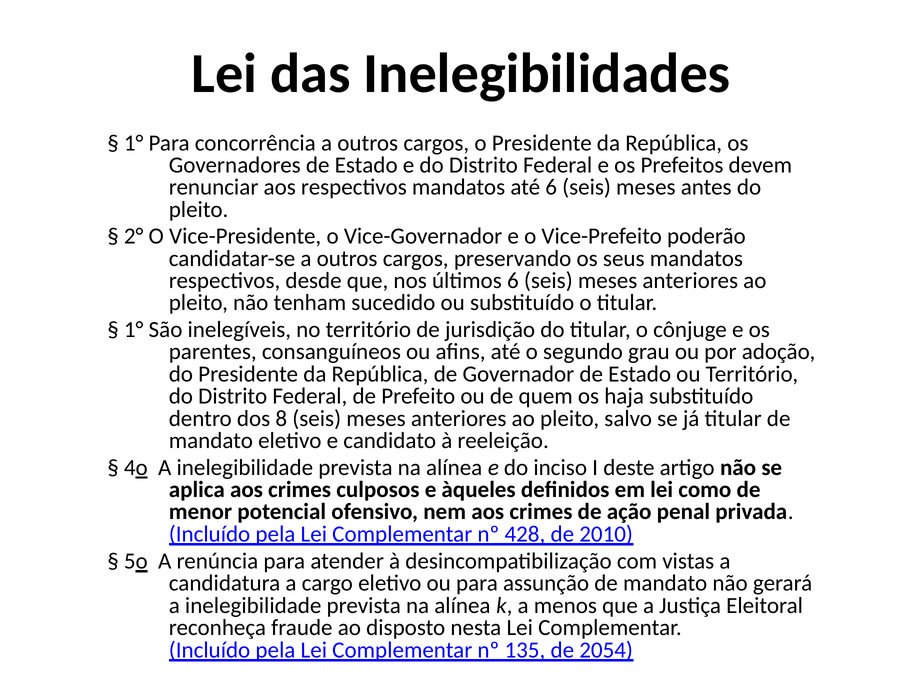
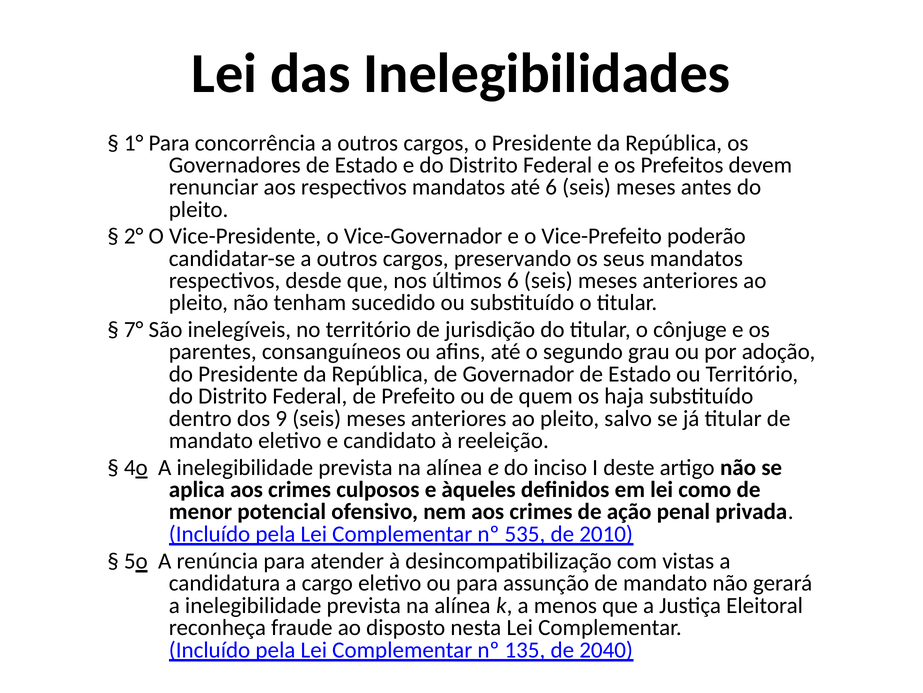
1°: 1° -> 7° (134, 329)
8: 8 -> 9 (281, 418)
428: 428 -> 535 (525, 534)
2054: 2054 -> 2040 (606, 650)
